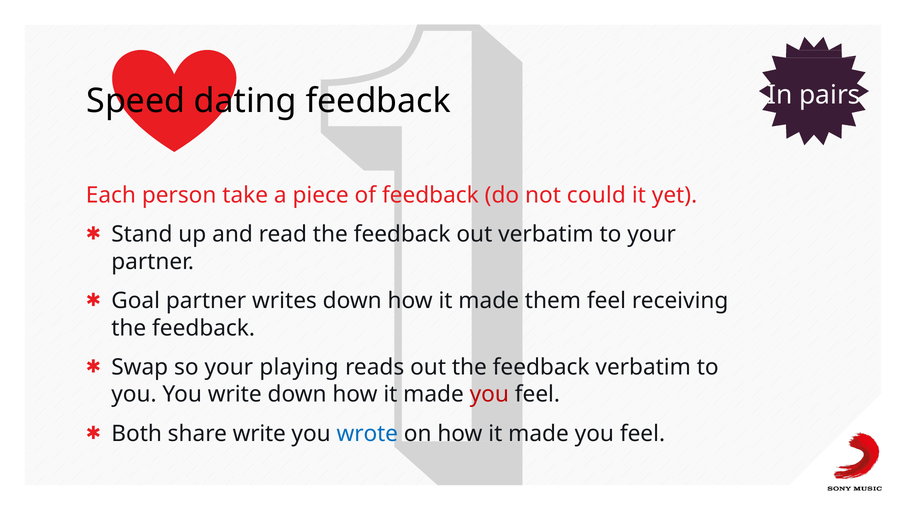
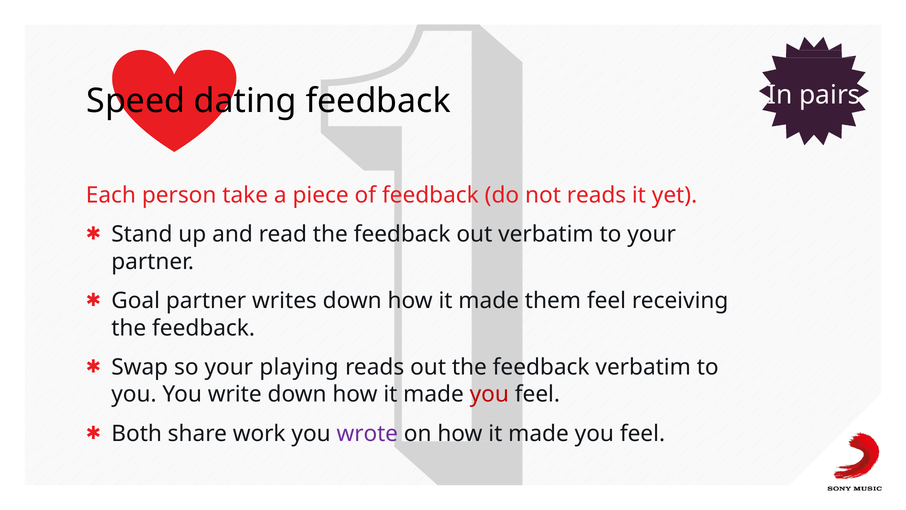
not could: could -> reads (596, 195)
share write: write -> work (259, 433)
wrote colour: blue -> purple (367, 433)
